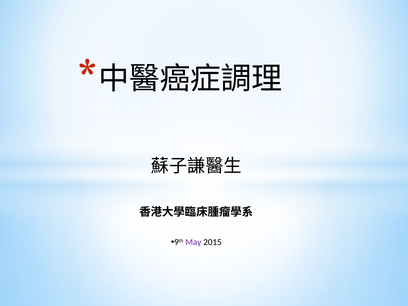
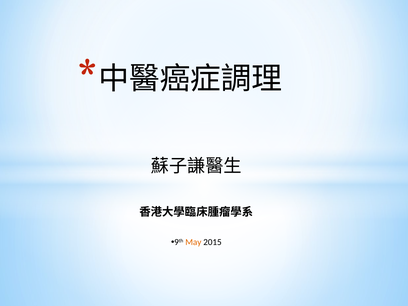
May colour: purple -> orange (193, 242)
